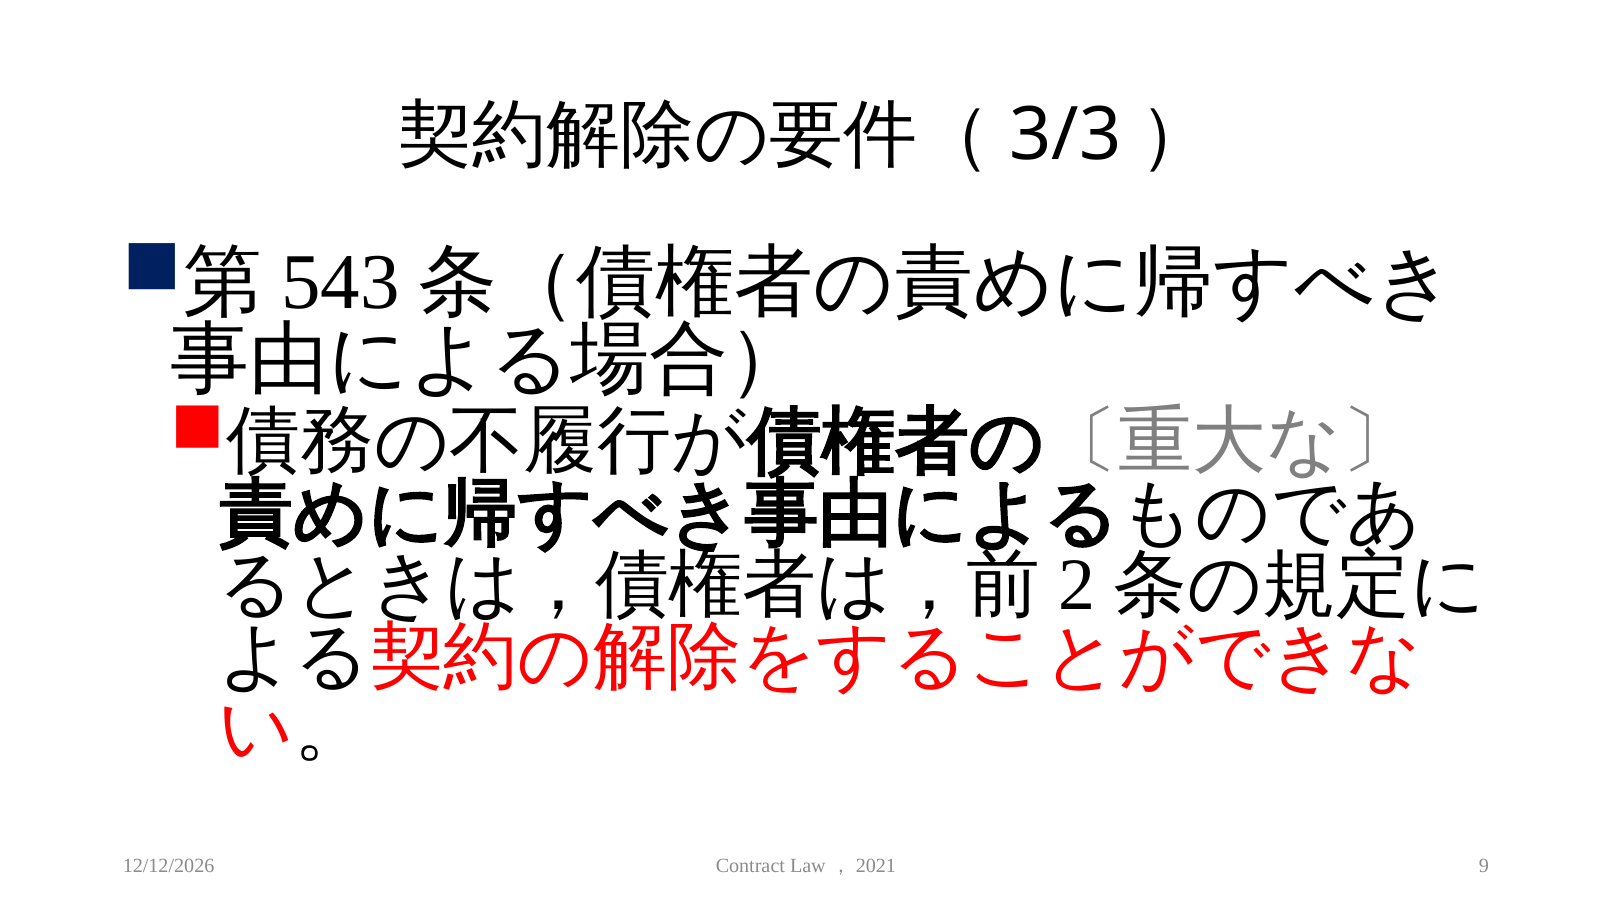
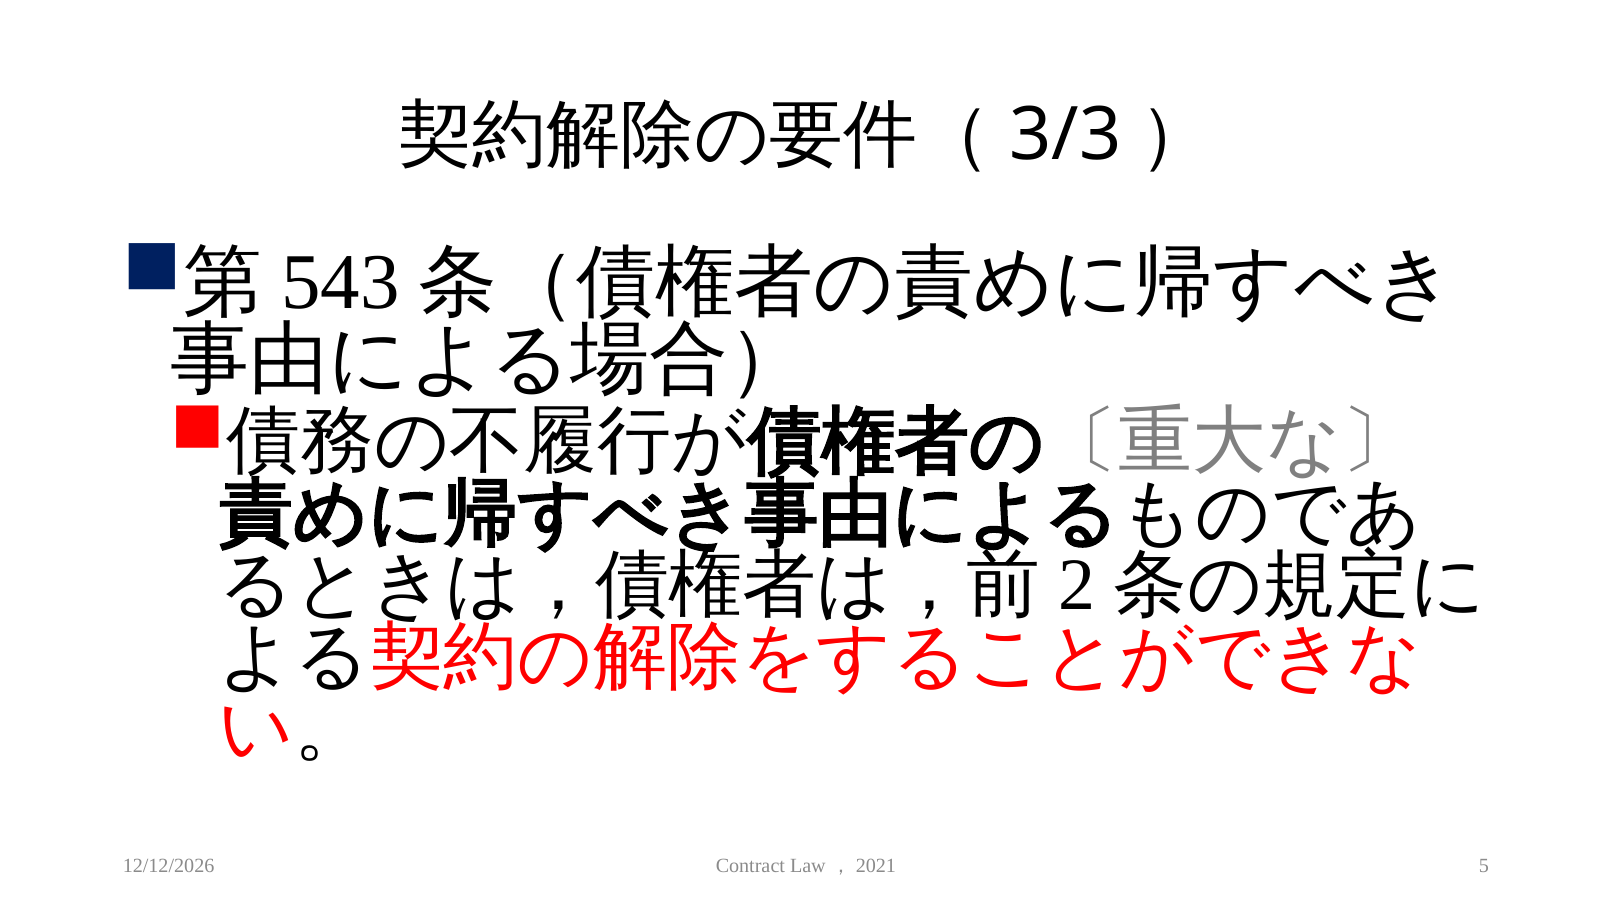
9: 9 -> 5 (1484, 866)
